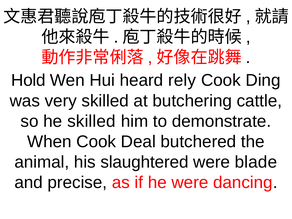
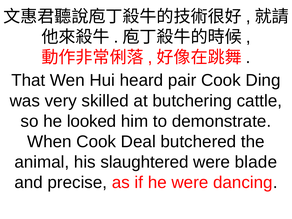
Hold: Hold -> That (28, 80)
rely: rely -> pair (182, 80)
he skilled: skilled -> looked (92, 121)
